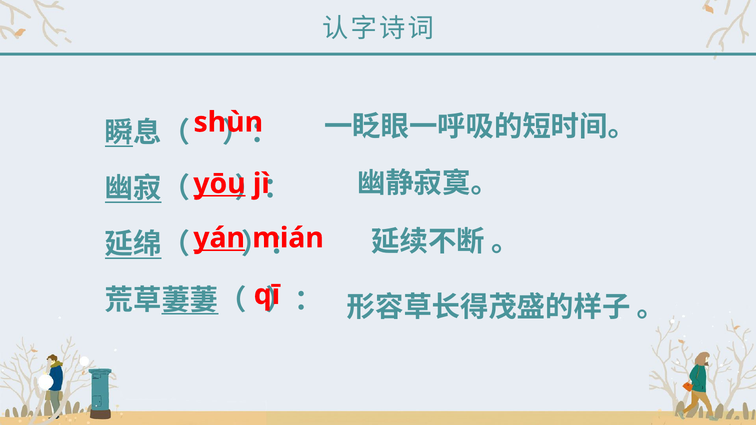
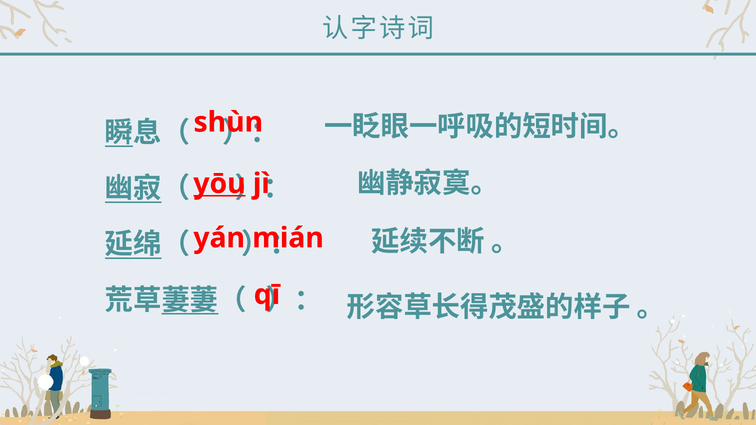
yán underline: present -> none (219, 238)
